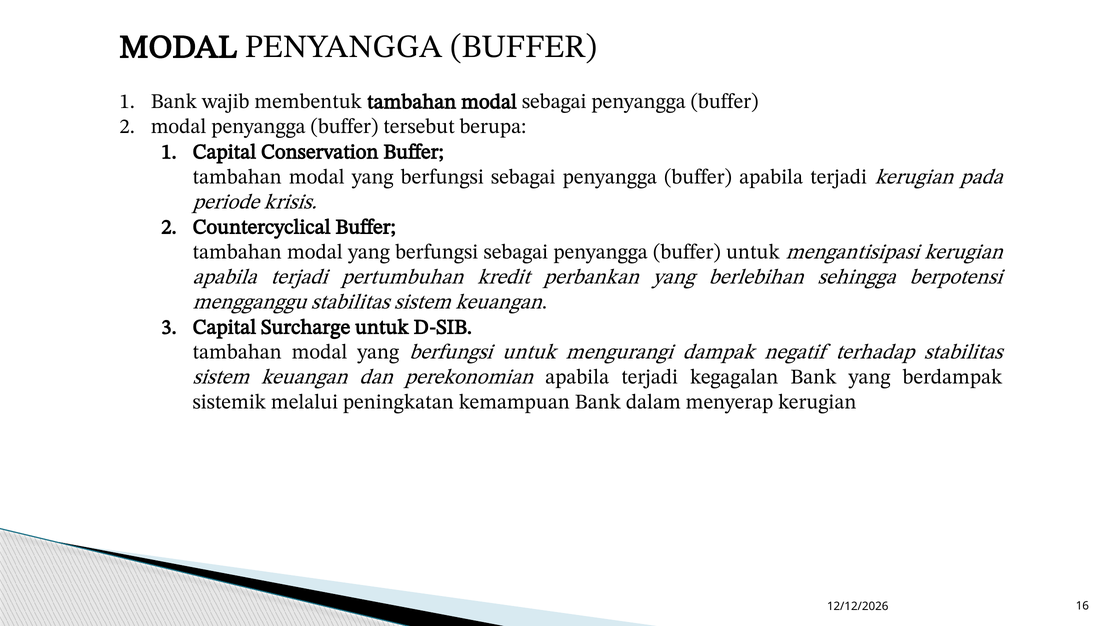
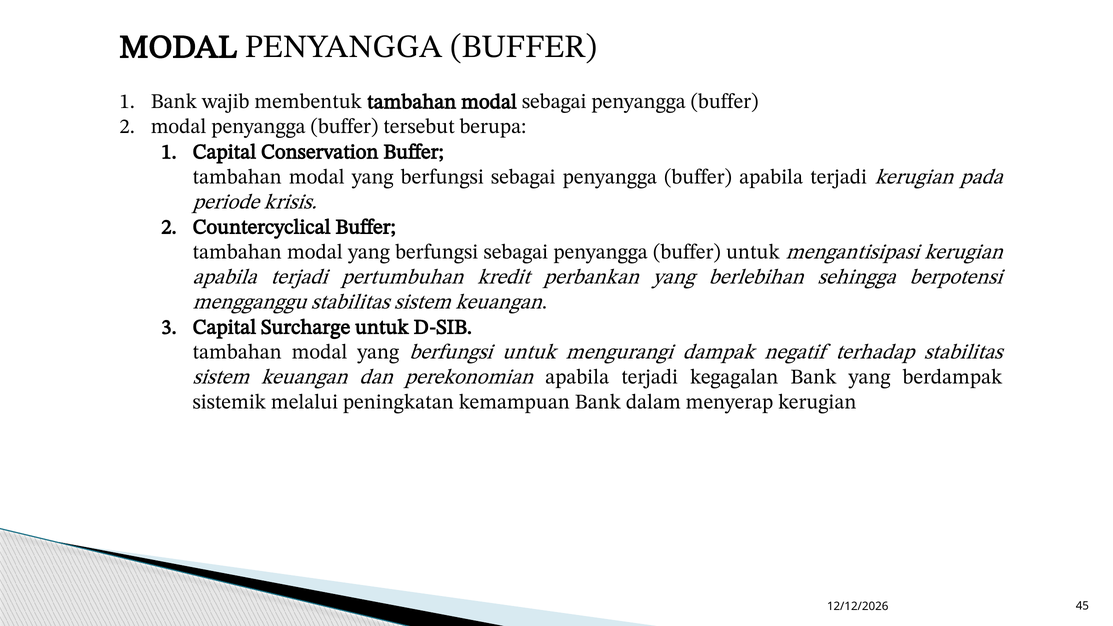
16: 16 -> 45 (1082, 606)
